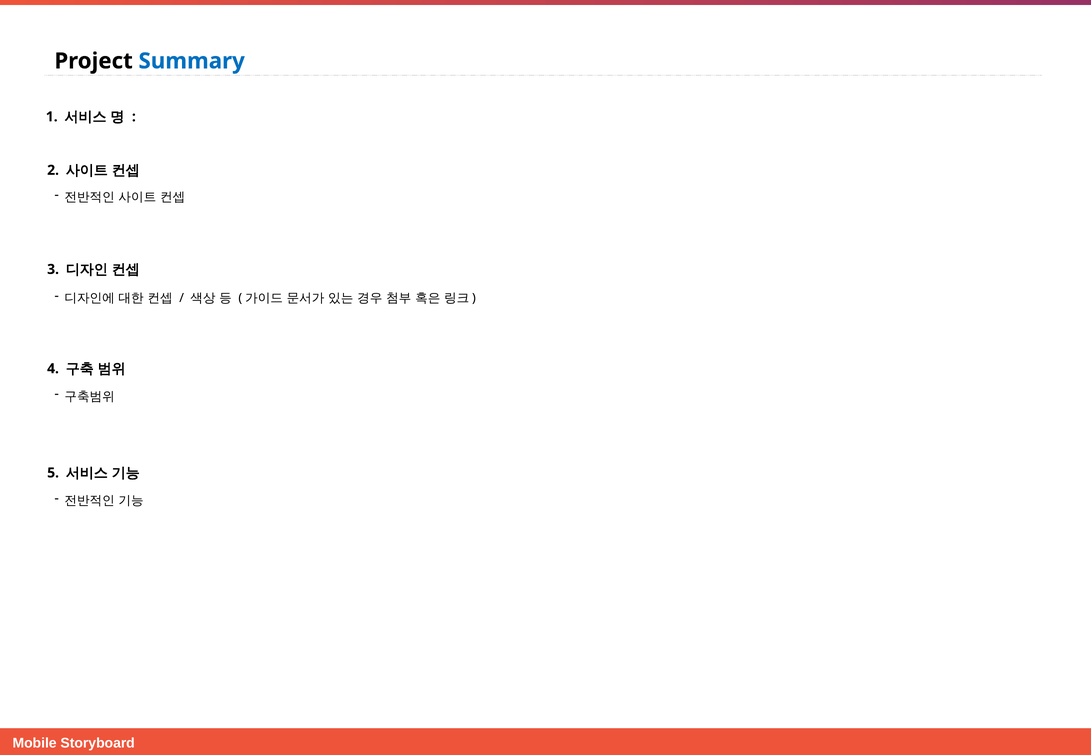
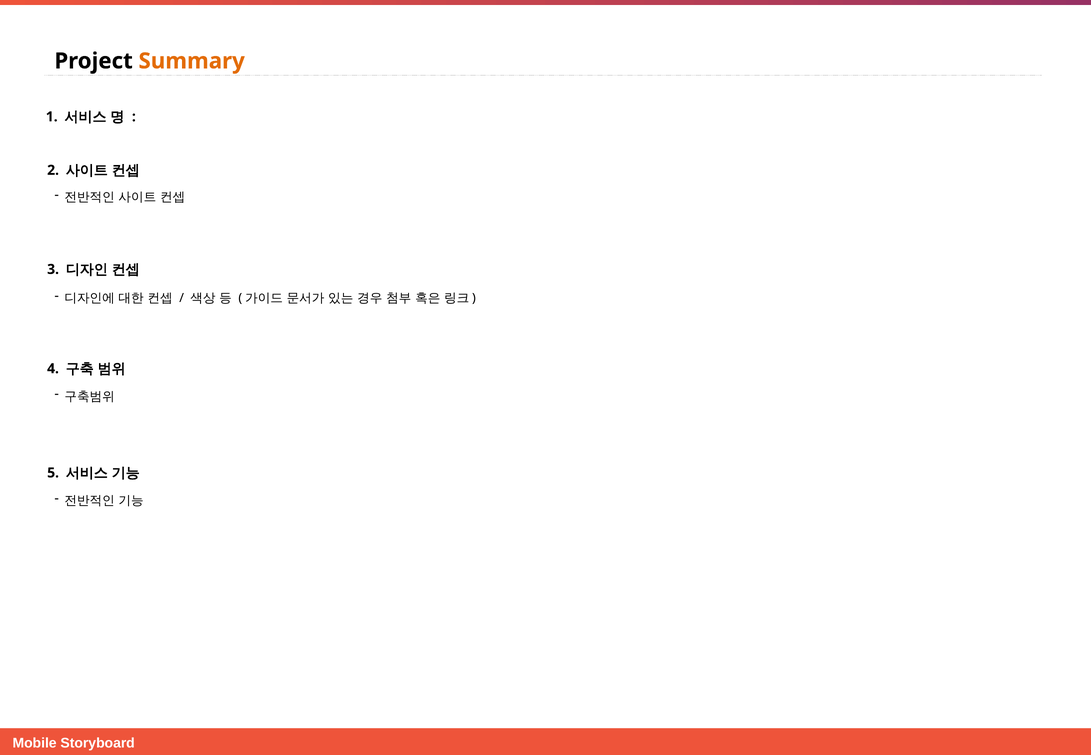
Summary colour: blue -> orange (192, 61)
